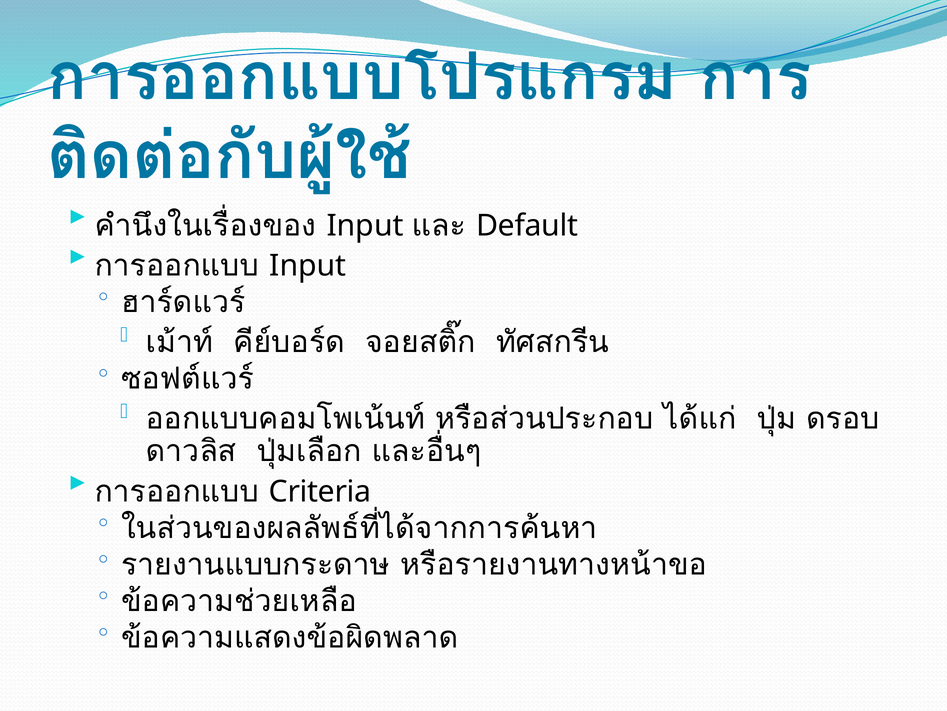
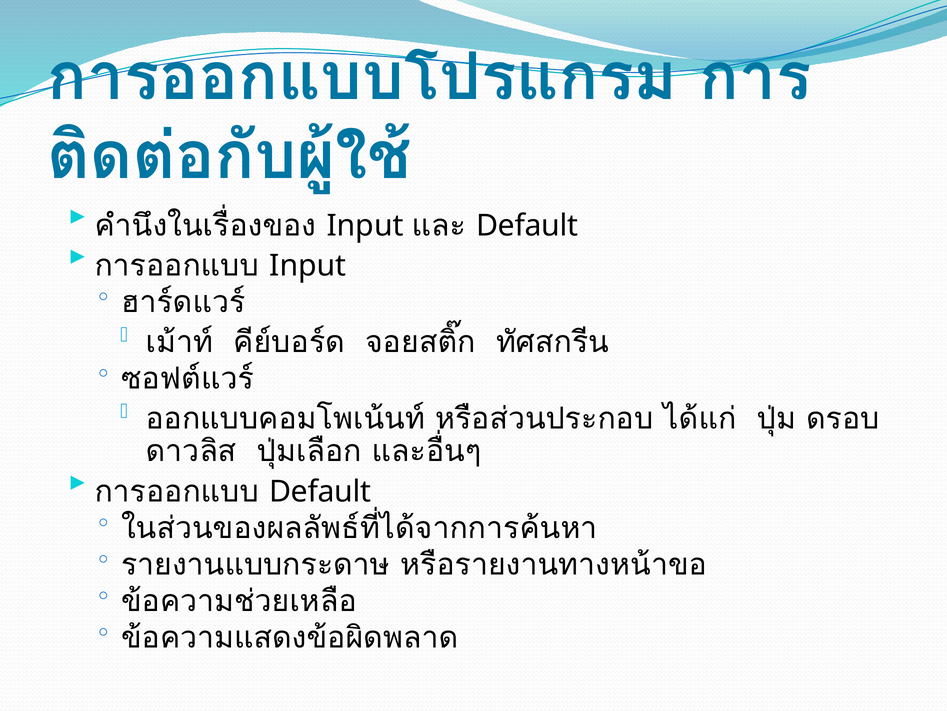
Criteria: Criteria -> Default (320, 491)
